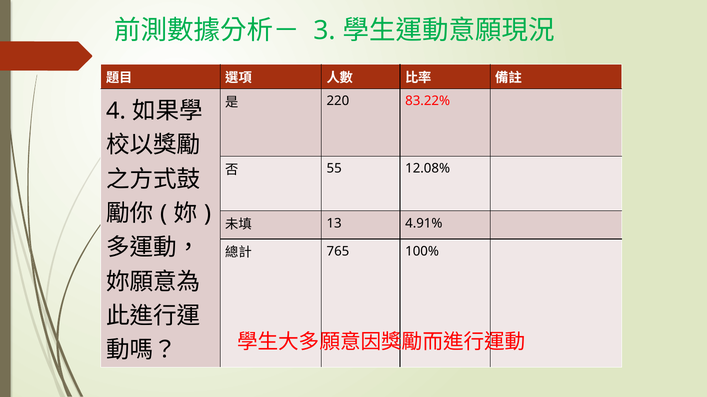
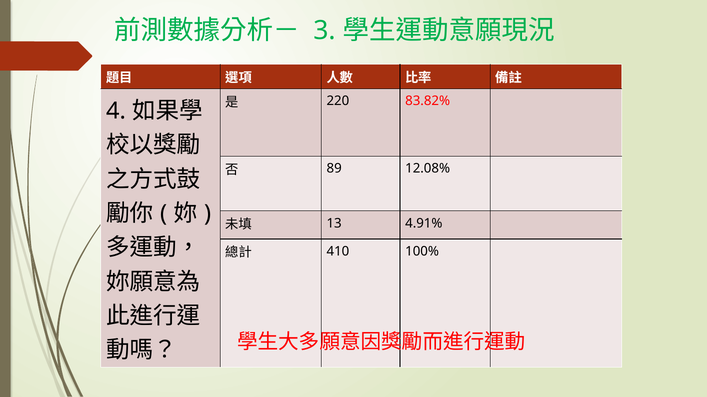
83.22%: 83.22% -> 83.82% (428, 101)
55: 55 -> 89 (334, 169)
765: 765 -> 410 (338, 252)
